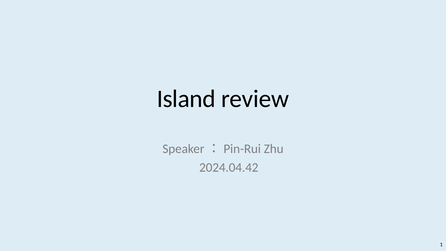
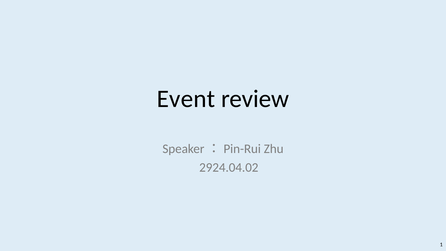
Island: Island -> Event (186, 99)
2024.04.42: 2024.04.42 -> 2924.04.02 (229, 167)
